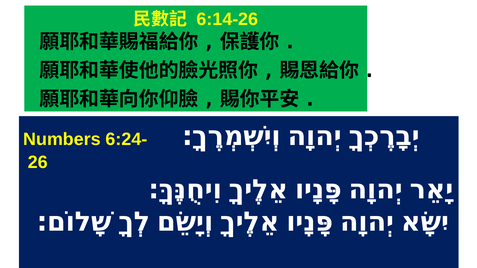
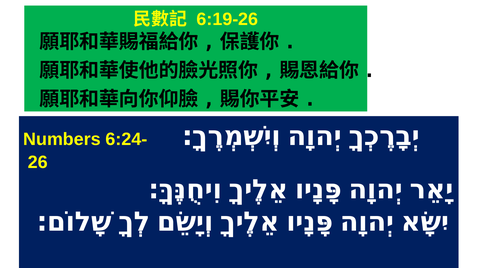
6:14-26: 6:14-26 -> 6:19-26 (227, 19)
